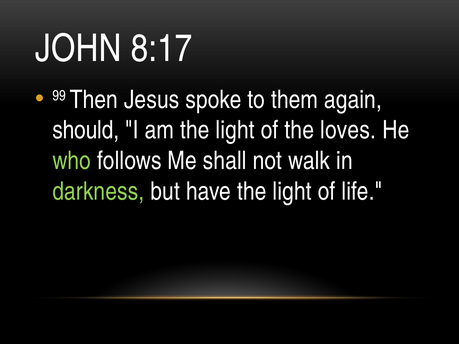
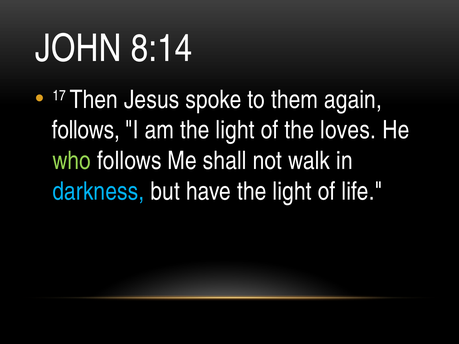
8:17: 8:17 -> 8:14 (162, 49)
99: 99 -> 17 (59, 96)
should: should -> follows (86, 130)
darkness colour: light green -> light blue (98, 191)
